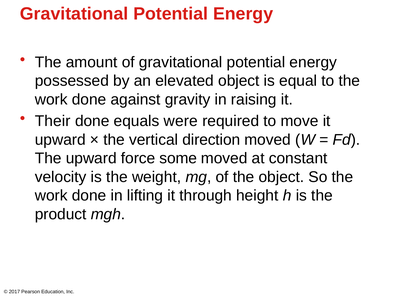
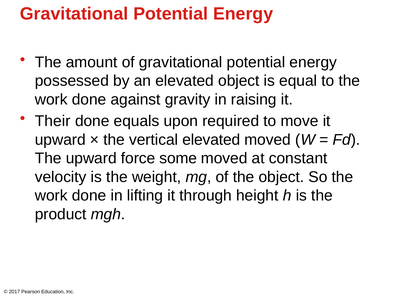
were: were -> upon (181, 121)
vertical direction: direction -> elevated (211, 140)
